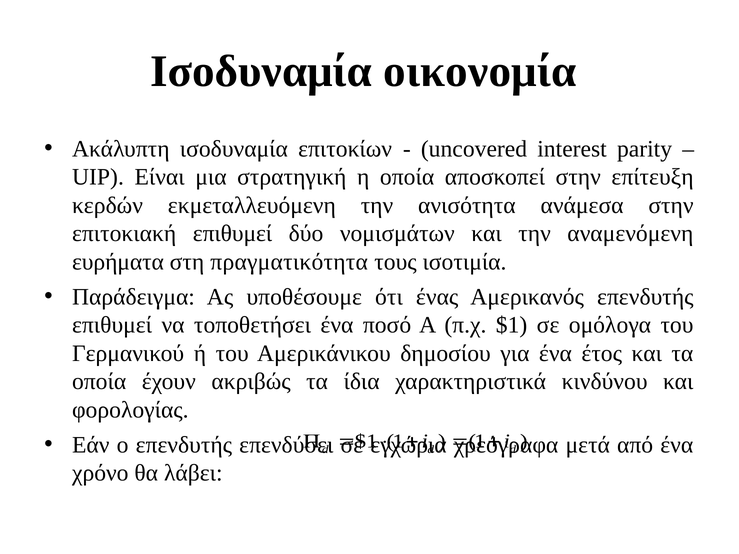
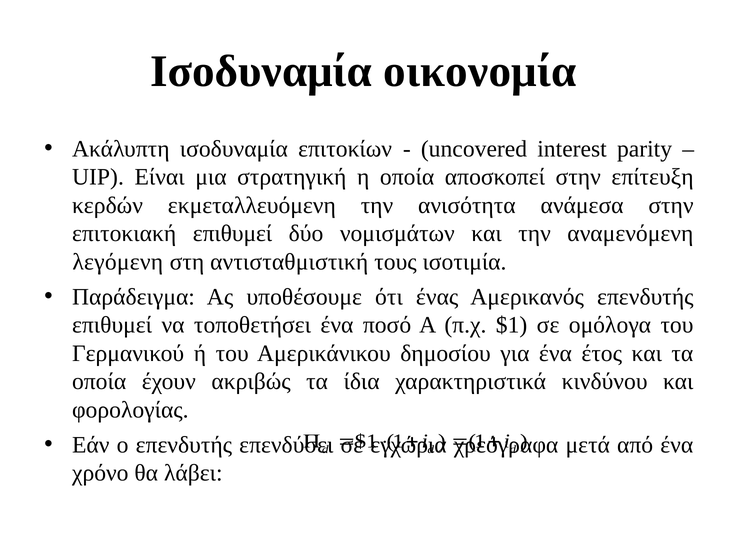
ευρήματα: ευρήματα -> λεγόμενη (118, 262)
πραγματικότητα: πραγματικότητα -> αντισταθμιστική (289, 262)
